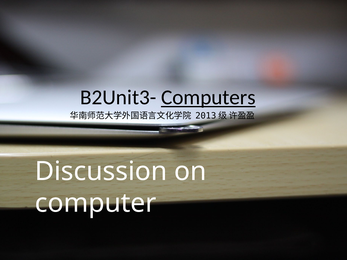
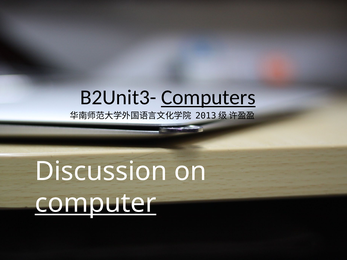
computer underline: none -> present (96, 203)
